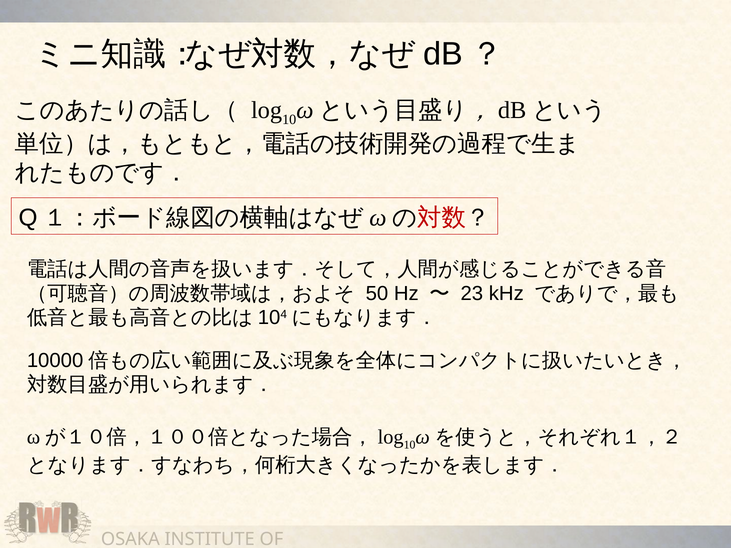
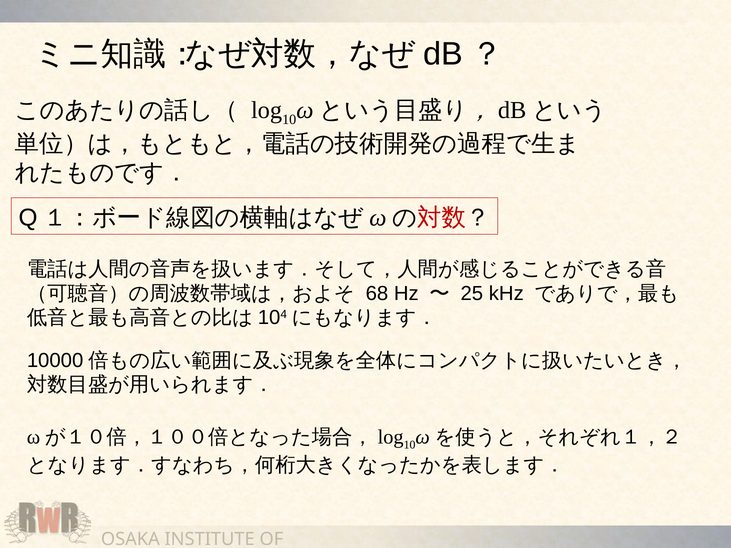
50: 50 -> 68 (377, 294)
23: 23 -> 25 (472, 294)
